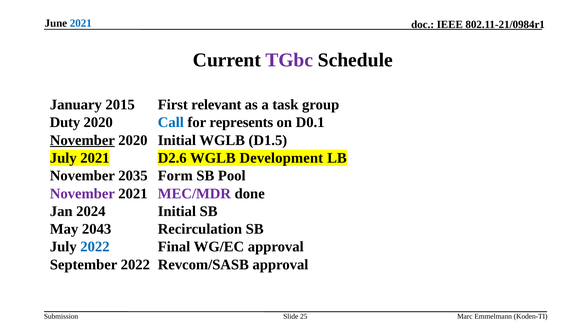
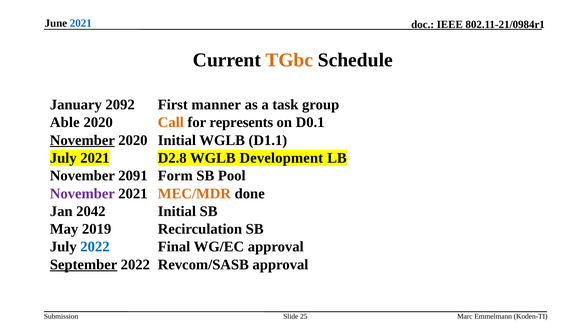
TGbc colour: purple -> orange (289, 60)
2015: 2015 -> 2092 (120, 105)
relevant: relevant -> manner (216, 105)
Duty: Duty -> Able (65, 122)
Call colour: blue -> orange (171, 122)
D1.5: D1.5 -> D1.1 (268, 140)
D2.6: D2.6 -> D2.8 (172, 158)
2035: 2035 -> 2091 (133, 176)
MEC/MDR colour: purple -> orange (194, 193)
2024: 2024 -> 2042 (91, 211)
2043: 2043 -> 2019 (97, 229)
September underline: none -> present (84, 264)
